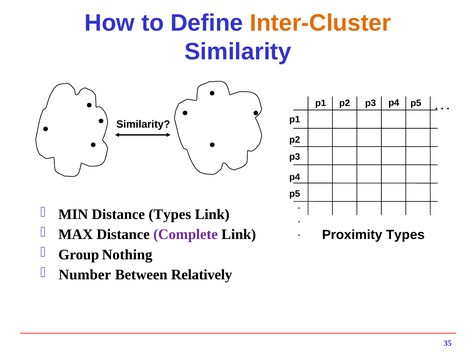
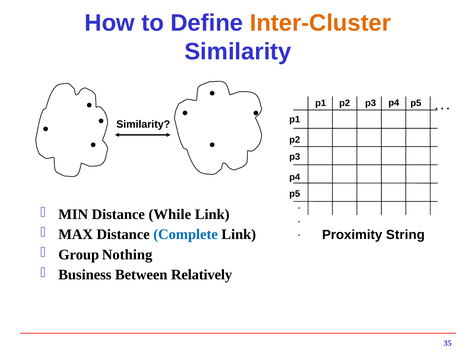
Distance Types: Types -> While (170, 214)
Complete colour: purple -> blue (186, 234)
Proximity Types: Types -> String (405, 235)
Number: Number -> Business (85, 275)
